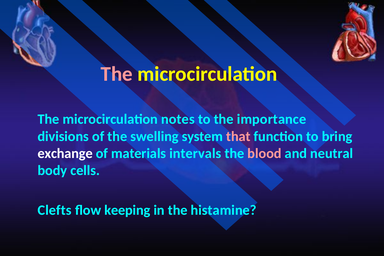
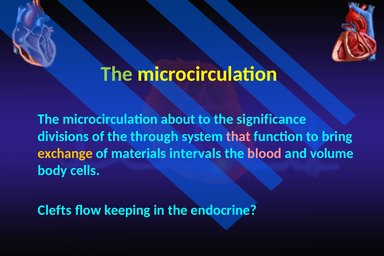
The colour: pink -> light green (117, 74)
notes: notes -> about (178, 119)
importance: importance -> significance (272, 119)
swelling: swelling -> through (154, 136)
exchange colour: white -> yellow (65, 153)
neutral: neutral -> volume (332, 153)
histamine: histamine -> endocrine (224, 210)
